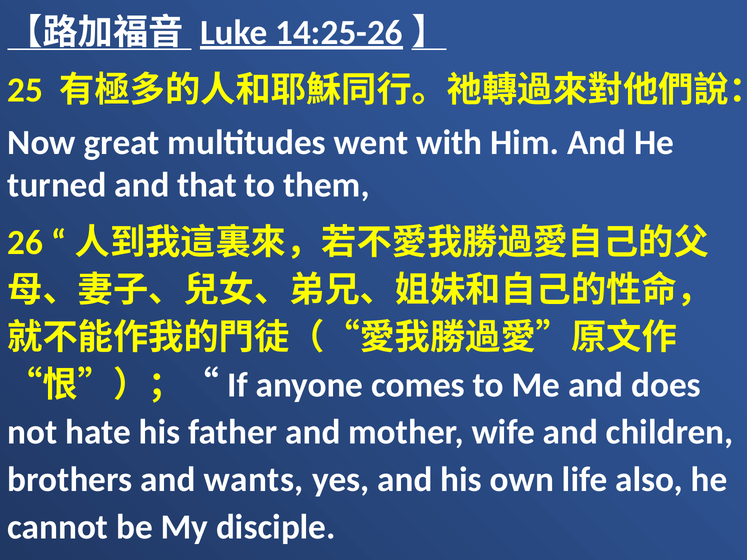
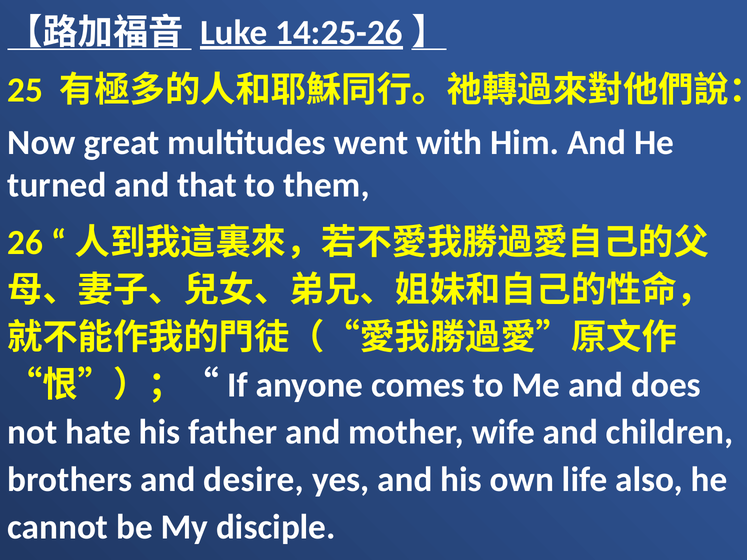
wants: wants -> desire (254, 480)
